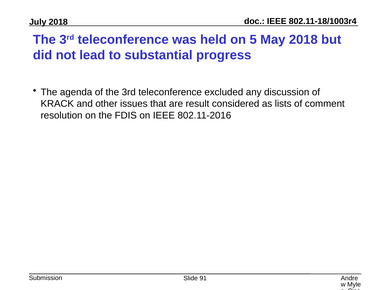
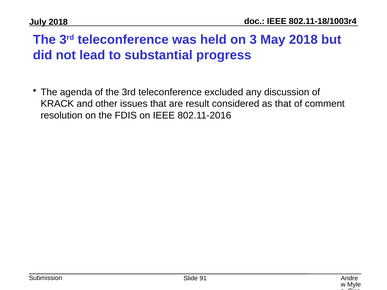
5: 5 -> 3 (253, 40)
as lists: lists -> that (283, 104)
